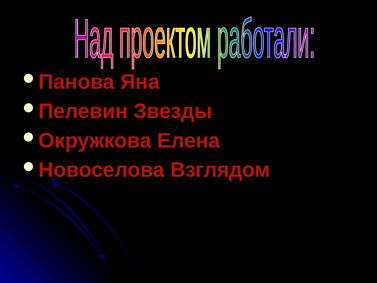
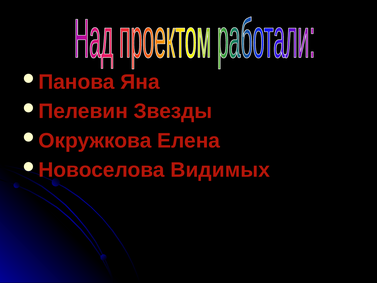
Взглядом: Взглядом -> Видимых (220, 170)
